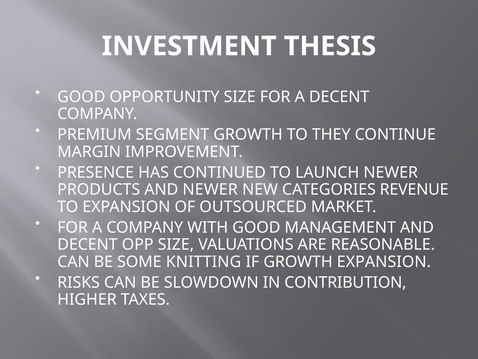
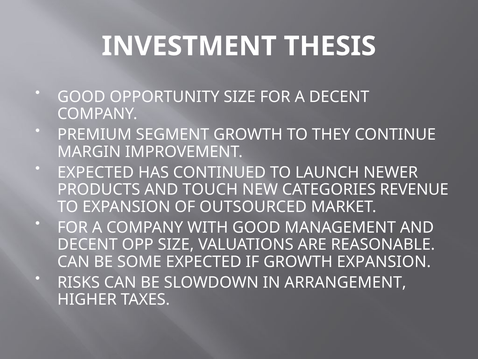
PRESENCE: PRESENCE -> EXPECTED (96, 172)
AND NEWER: NEWER -> TOUCH (210, 189)
SOME KNITTING: KNITTING -> EXPECTED (204, 262)
CONTRIBUTION: CONTRIBUTION -> ARRANGEMENT (345, 282)
